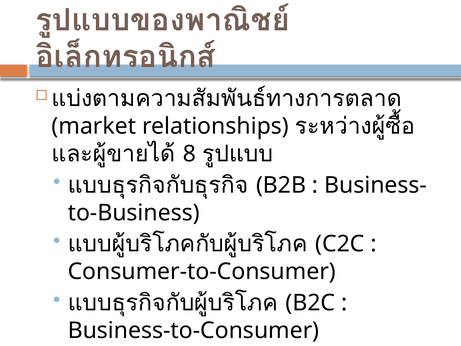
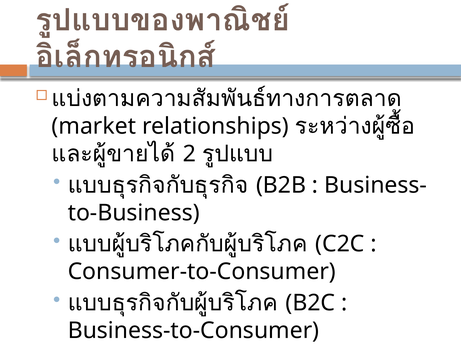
8: 8 -> 2 (190, 154)
